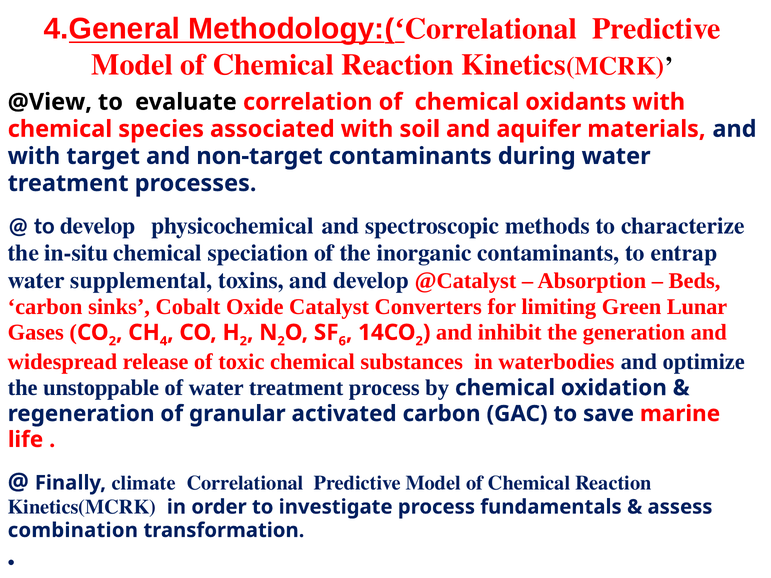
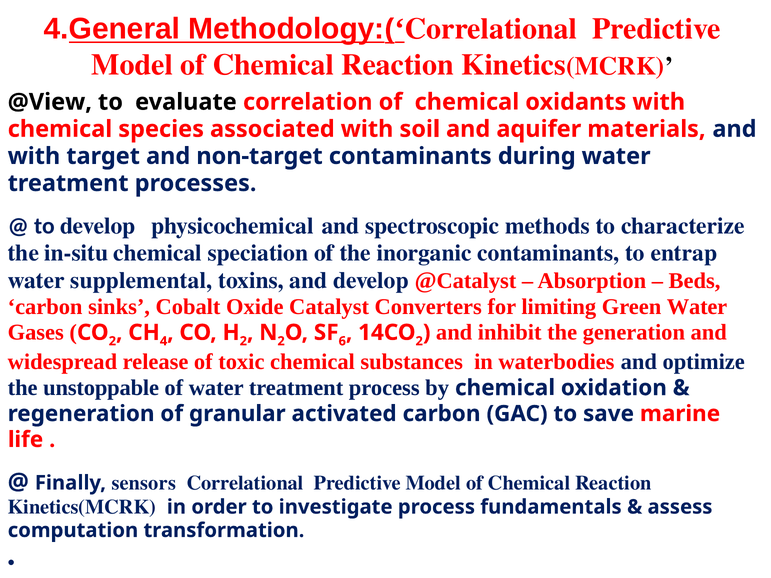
Green Lunar: Lunar -> Water (697, 307)
climate: climate -> sensors (144, 483)
combination: combination -> computation (73, 531)
